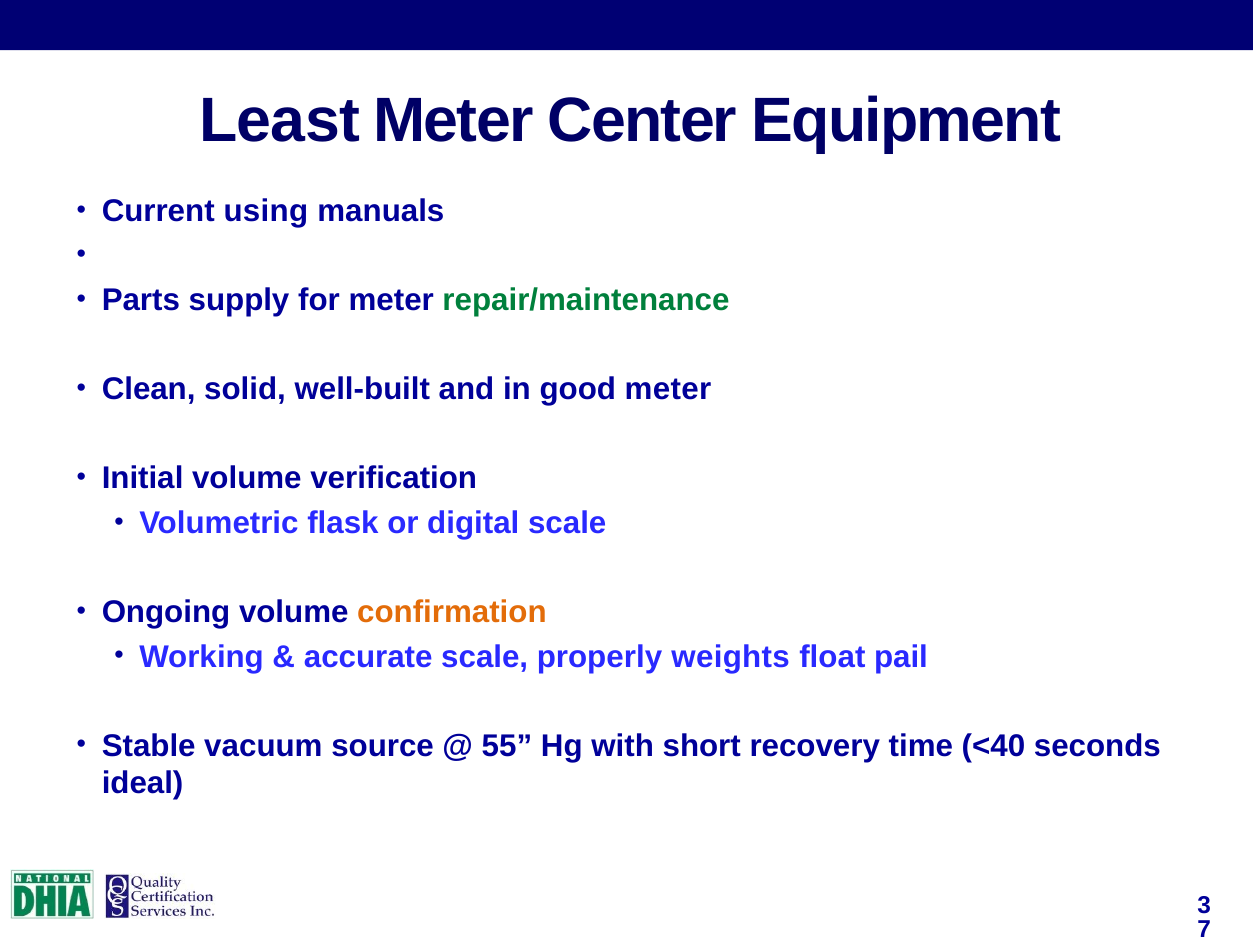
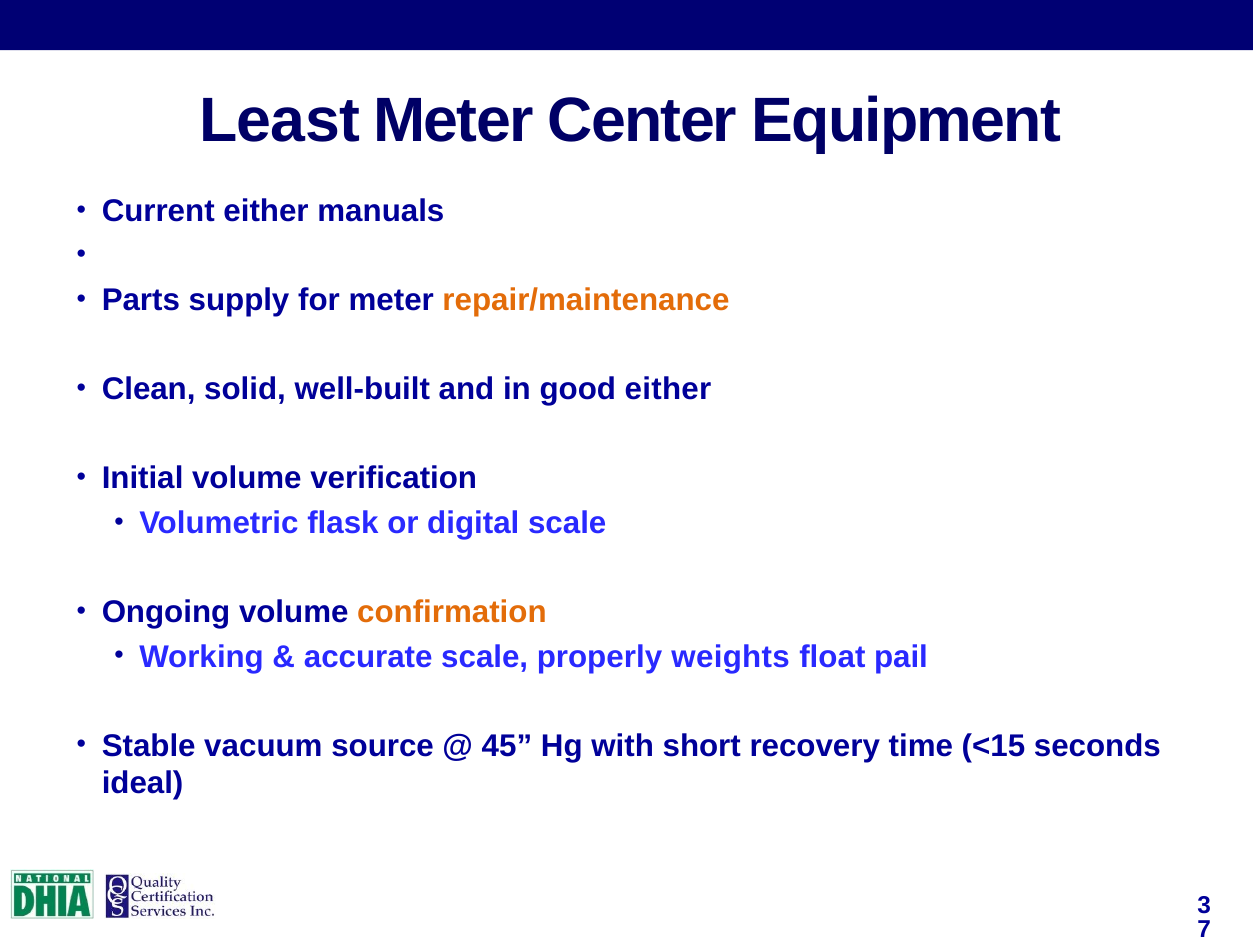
Current using: using -> either (266, 211)
repair/maintenance colour: green -> orange (586, 300)
good meter: meter -> either (668, 389)
55: 55 -> 45 (507, 746)
<40: <40 -> <15 (993, 746)
